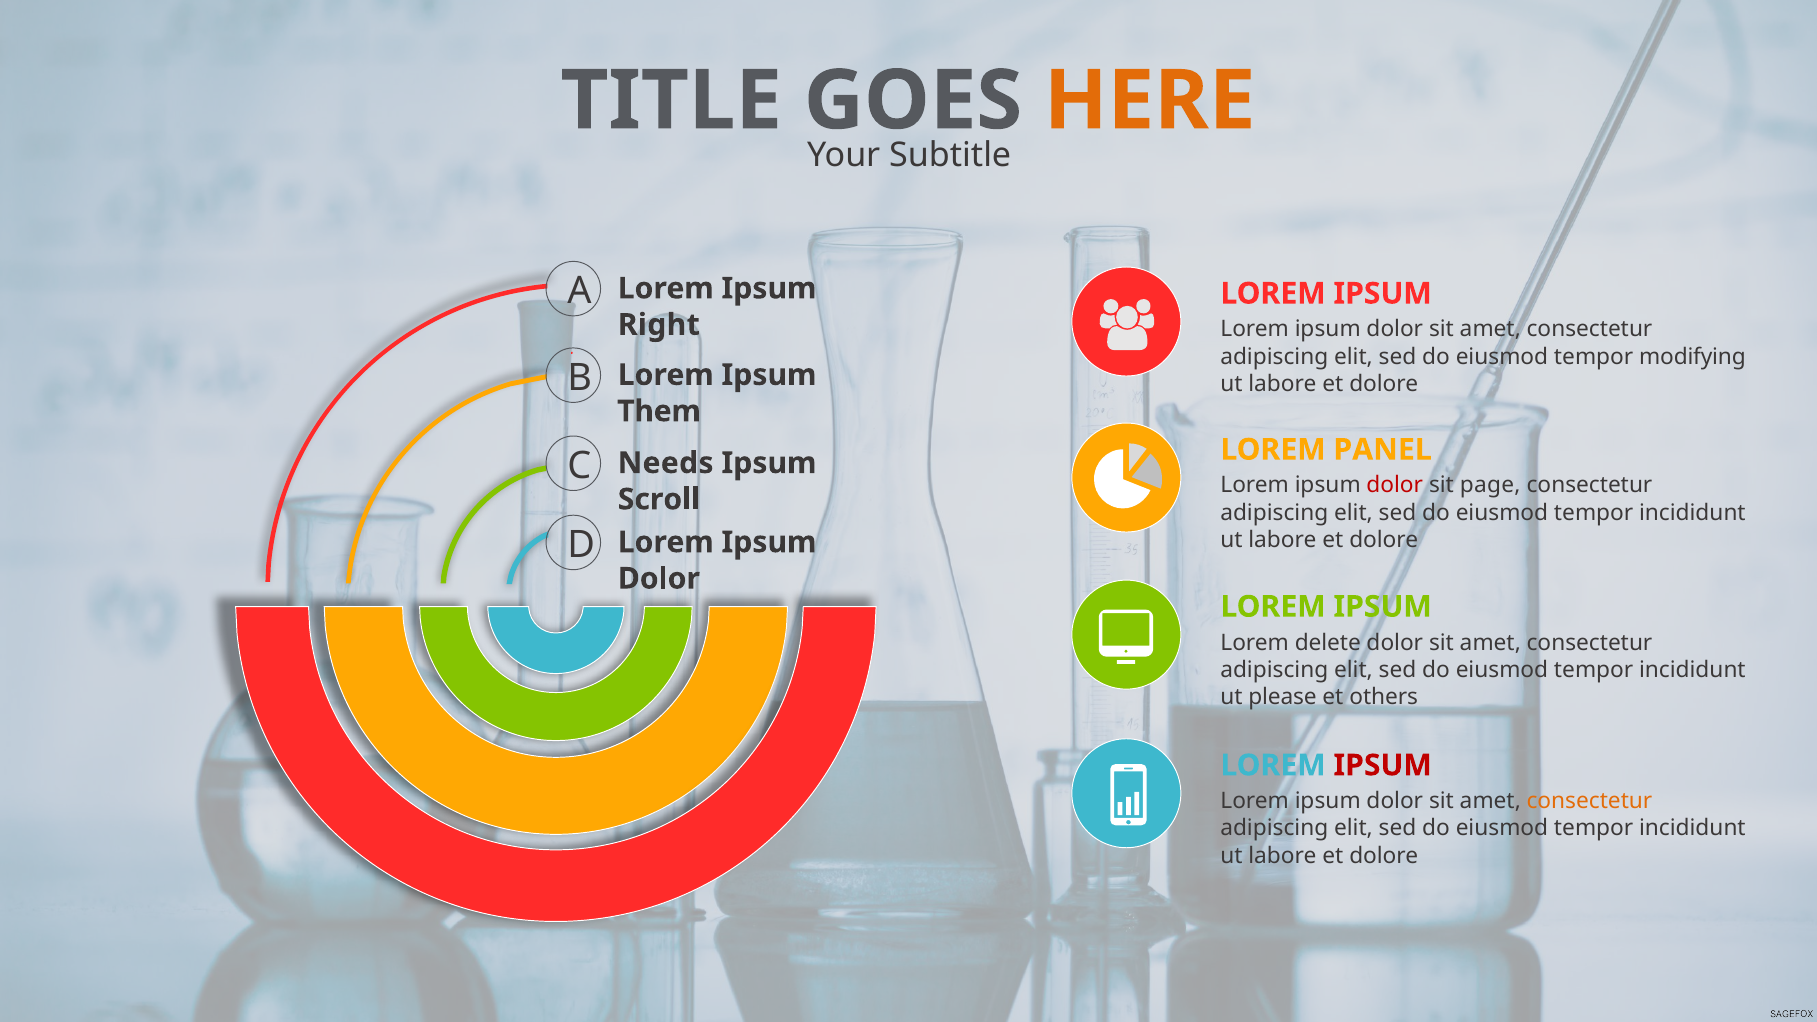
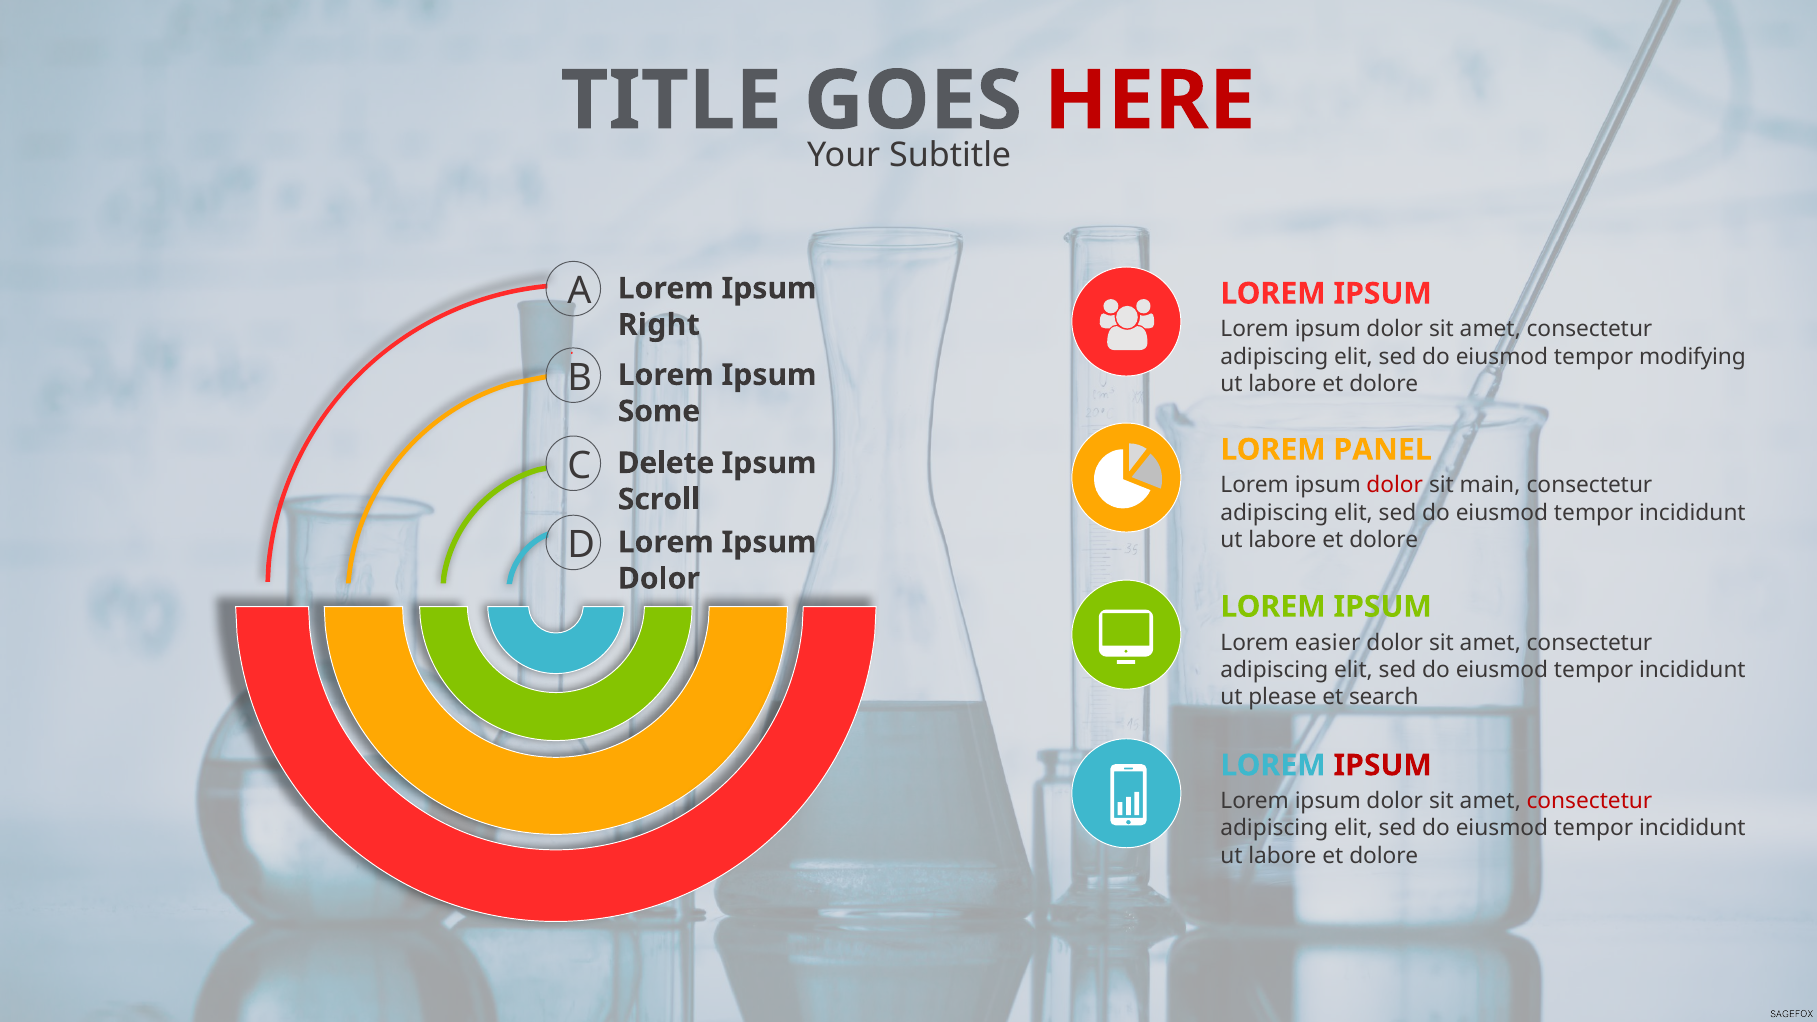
HERE colour: orange -> red (1150, 101)
Them: Them -> Some (659, 411)
Needs: Needs -> Delete (666, 463)
page: page -> main (1490, 485)
delete: delete -> easier (1328, 643)
others: others -> search (1384, 697)
consectetur colour: orange -> red (1589, 801)
